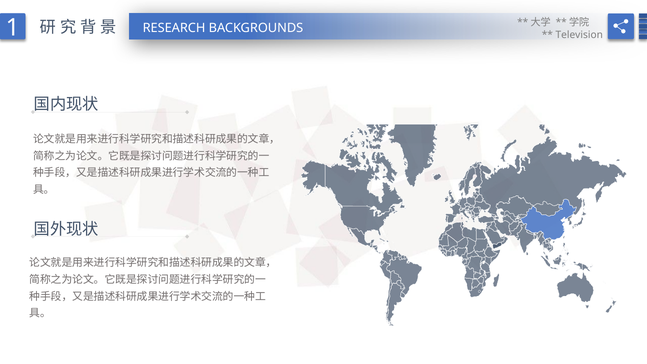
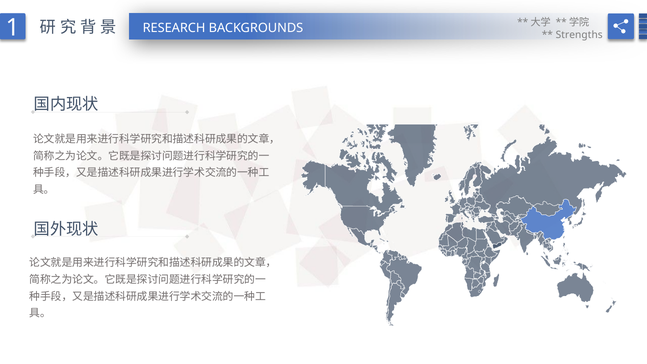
Television: Television -> Strengths (579, 35)
